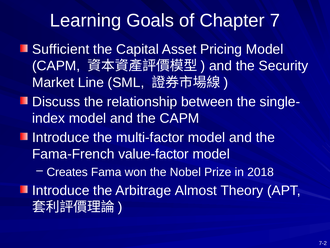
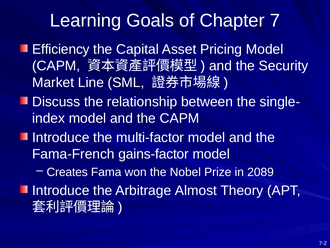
Sufficient: Sufficient -> Efficiency (61, 49)
value-factor: value-factor -> gains-factor (154, 154)
2018: 2018 -> 2089 (261, 172)
